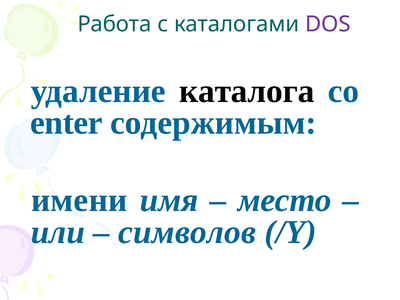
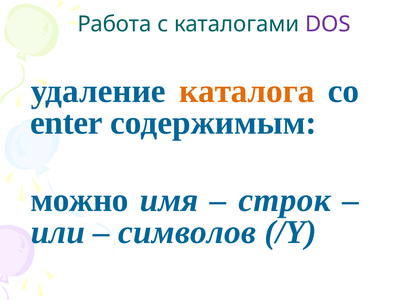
каталога colour: black -> orange (247, 91)
имени: имени -> можно (80, 200)
место: место -> строк (284, 200)
